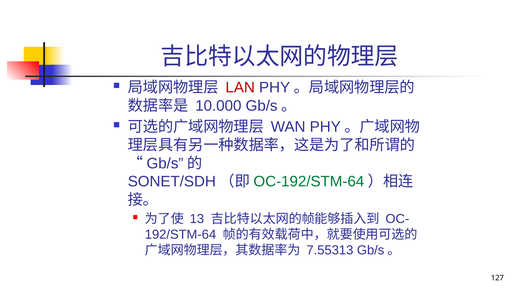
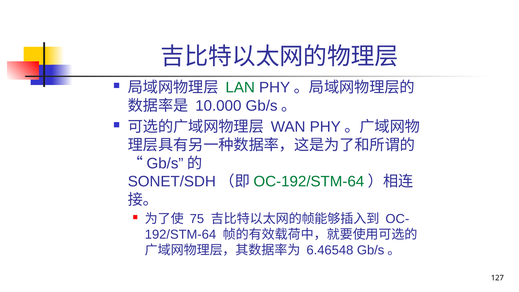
LAN colour: red -> green (240, 88)
13: 13 -> 75 (197, 219)
7.55313: 7.55313 -> 6.46548 (330, 250)
